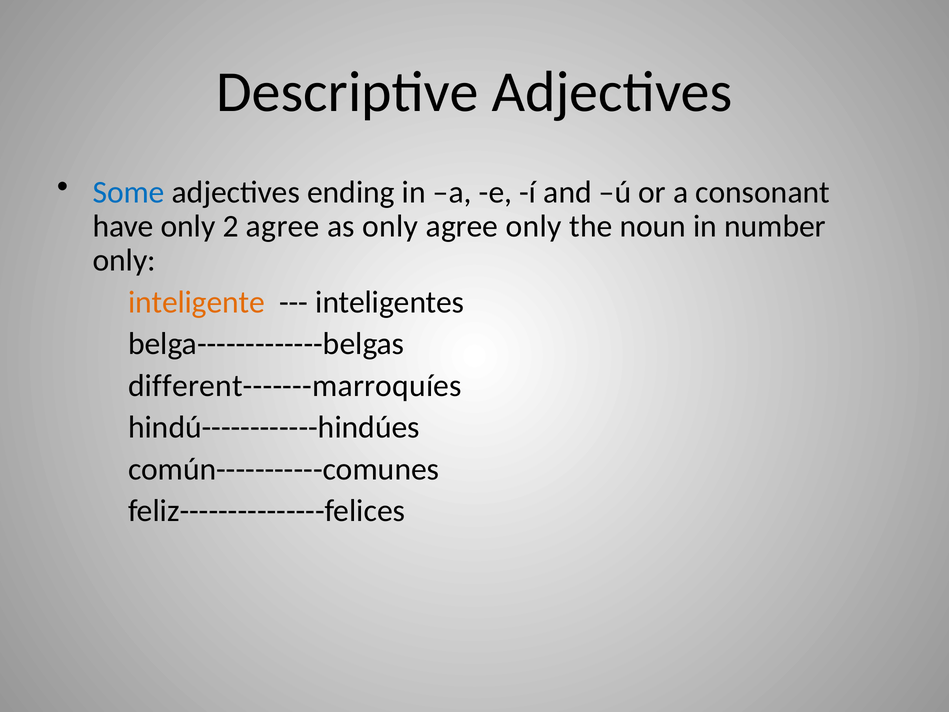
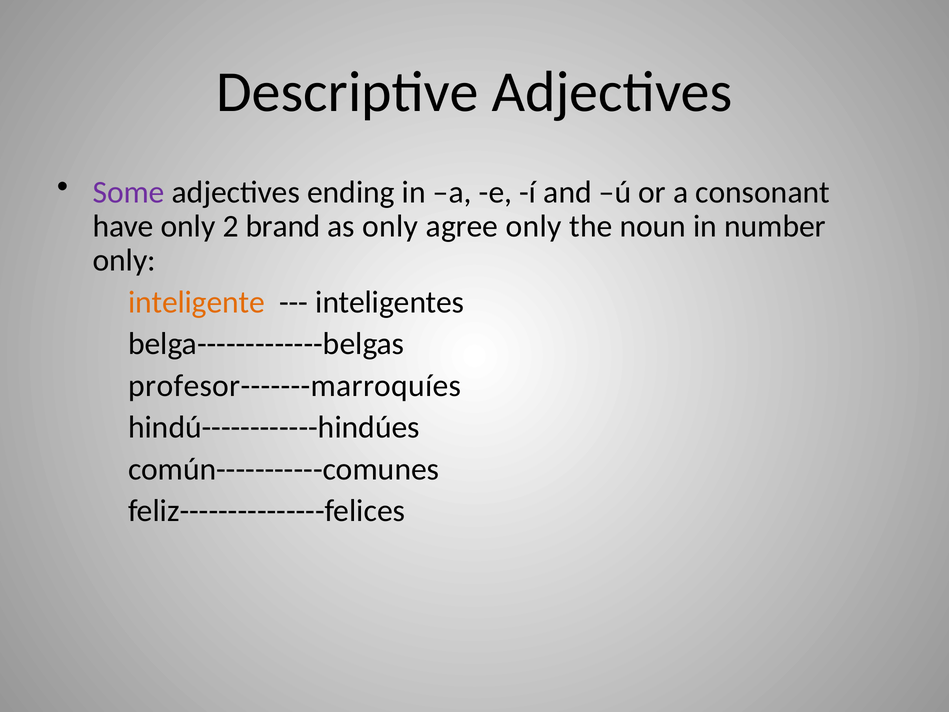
Some colour: blue -> purple (129, 192)
2 agree: agree -> brand (283, 226)
different-------marroquíes: different-------marroquíes -> profesor-------marroquíes (295, 386)
